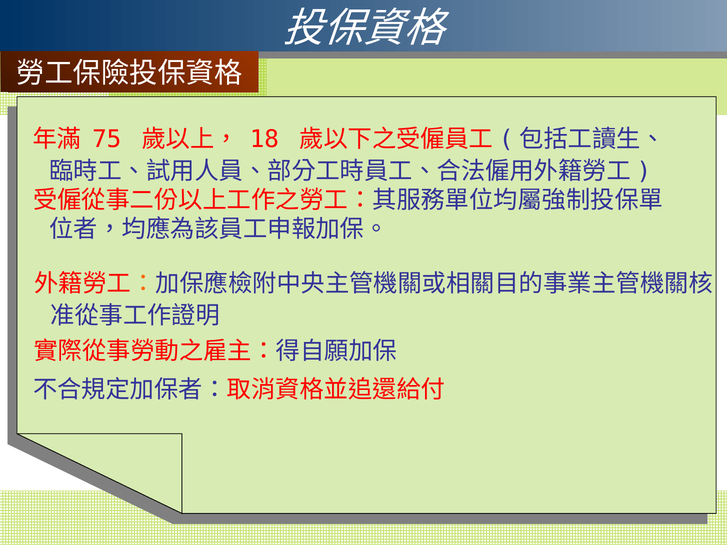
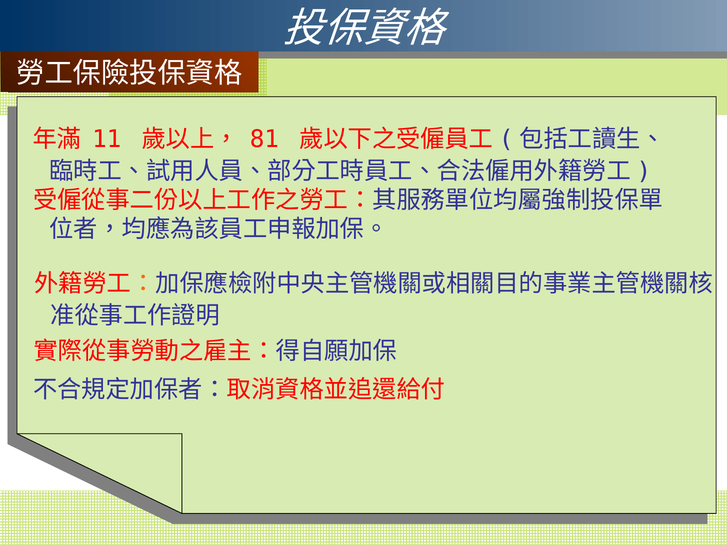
75: 75 -> 11 (107, 139)
18: 18 -> 81 (264, 139)
